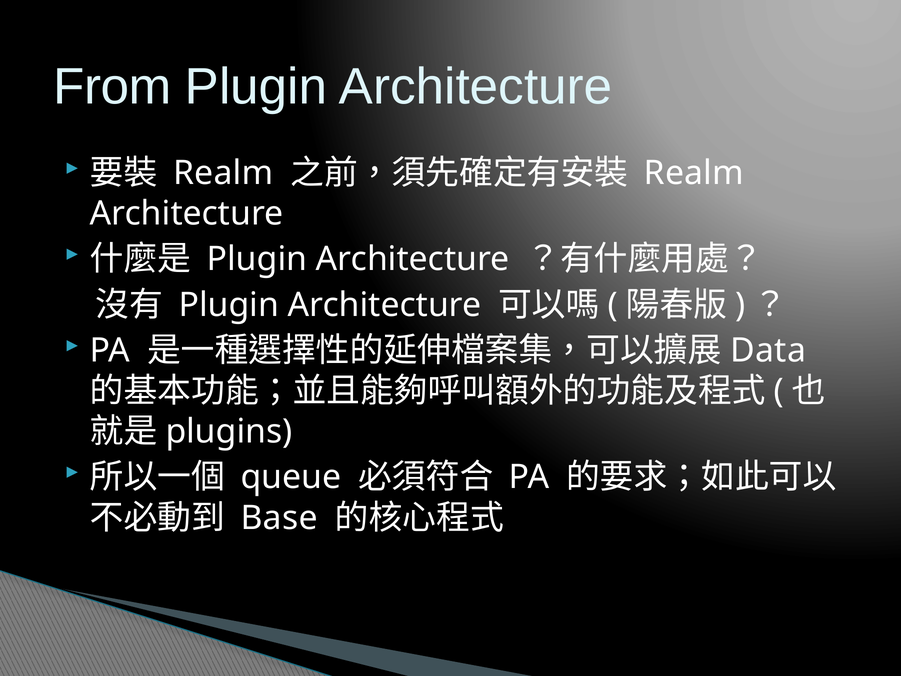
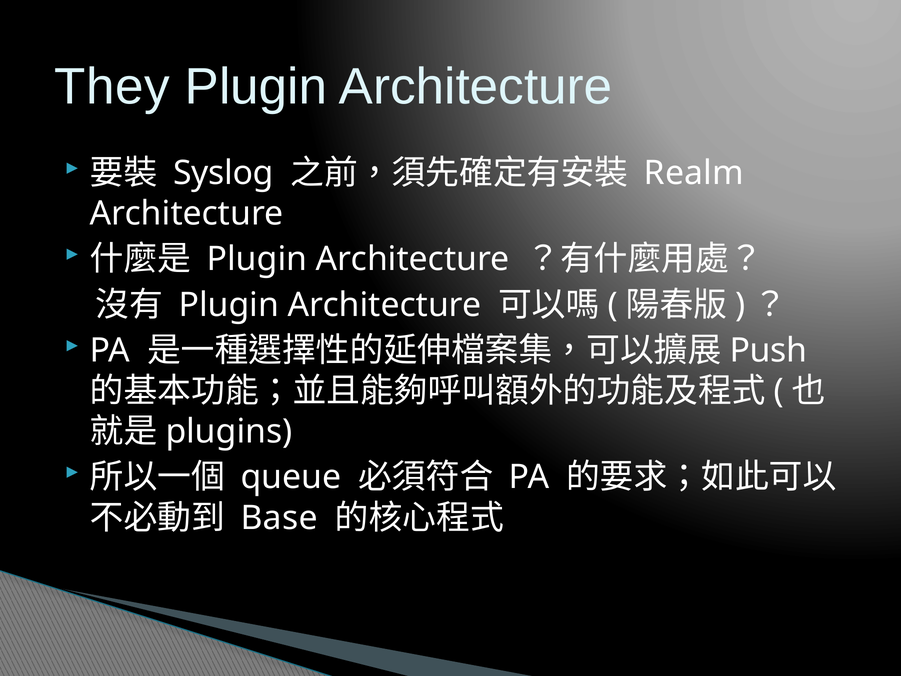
From: From -> They (112, 87)
Realm: Realm -> Syslog (223, 173)
Data: Data -> Push (768, 350)
